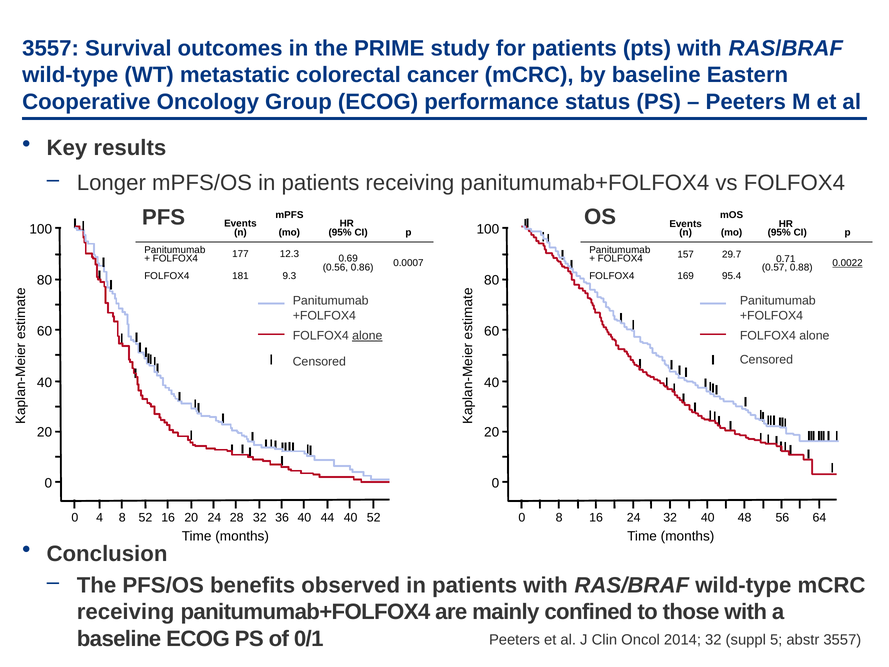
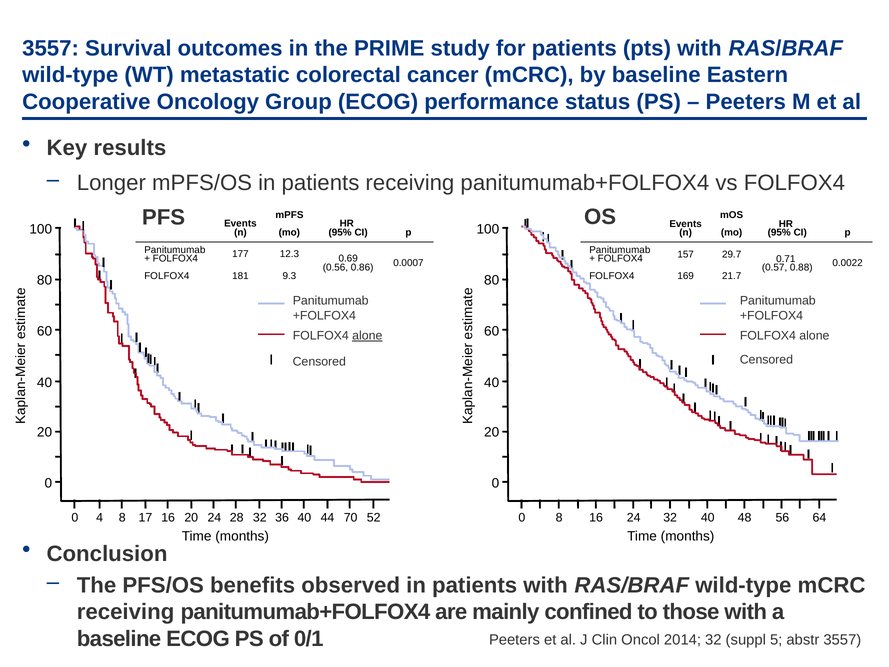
0.0022 underline: present -> none (848, 263)
95.4: 95.4 -> 21.7 (732, 276)
8 52: 52 -> 17 (145, 517)
44 40: 40 -> 70 (351, 517)
